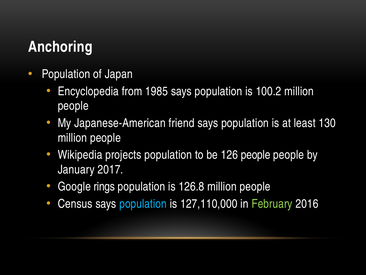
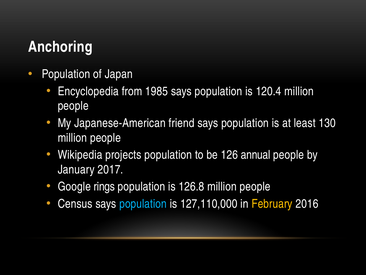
100.2: 100.2 -> 120.4 (269, 91)
126 people: people -> annual (256, 155)
February colour: light green -> yellow (272, 203)
